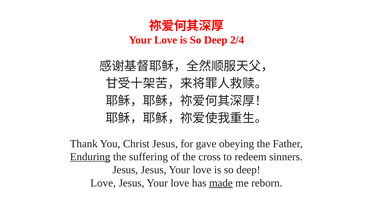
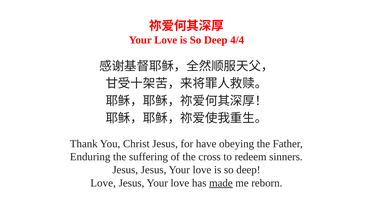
2/4: 2/4 -> 4/4 (237, 40)
gave: gave -> have (206, 144)
Enduring underline: present -> none (90, 157)
